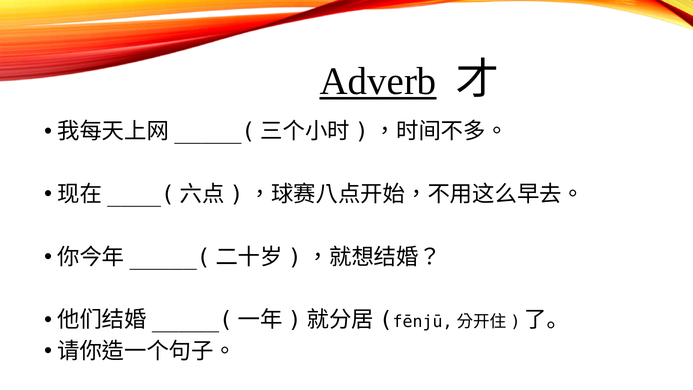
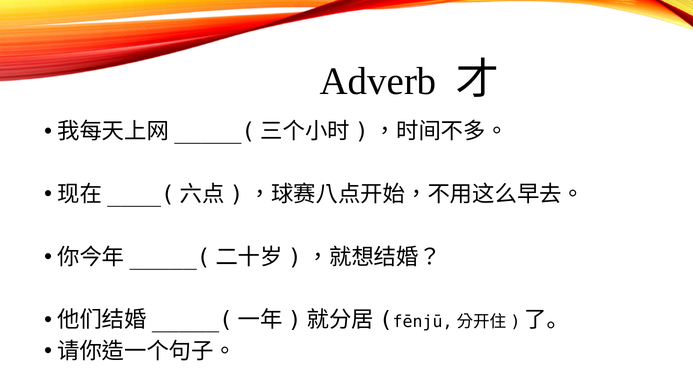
Adverb underline: present -> none (378, 81)
